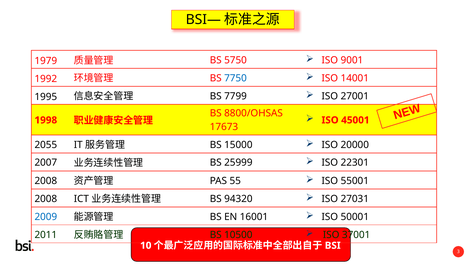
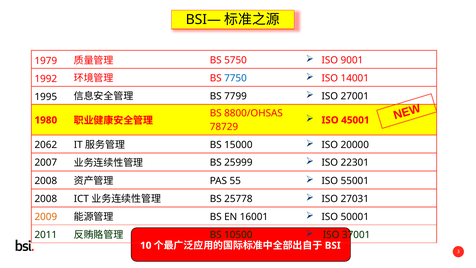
1998: 1998 -> 1980 (46, 120)
17673: 17673 -> 78729 (224, 127)
2055: 2055 -> 2062 (46, 145)
94320: 94320 -> 25778 (238, 199)
2009 colour: blue -> orange (46, 217)
